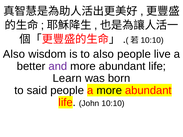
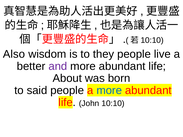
to also: also -> they (104, 54)
Learn: Learn -> About (67, 78)
more colour: black -> blue (109, 91)
